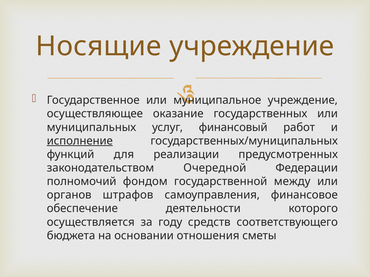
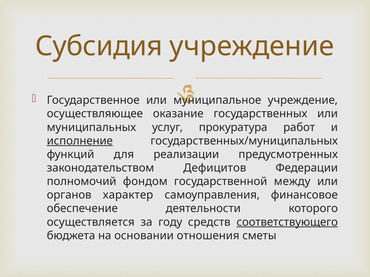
Носящие: Носящие -> Субсидия (99, 46)
финансовый: финансовый -> прокуратура (233, 128)
Очередной: Очередной -> Дефицитов (215, 168)
штрафов: штрафов -> характер (128, 195)
соответствующего underline: none -> present (287, 222)
